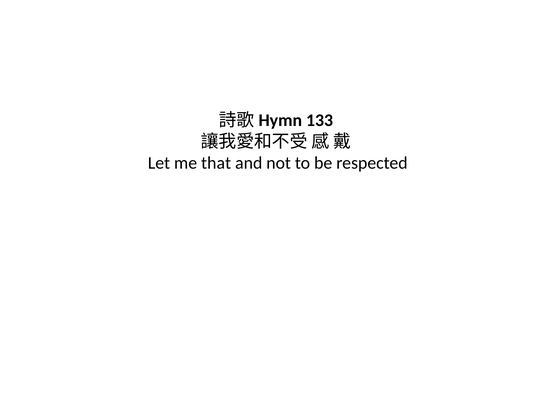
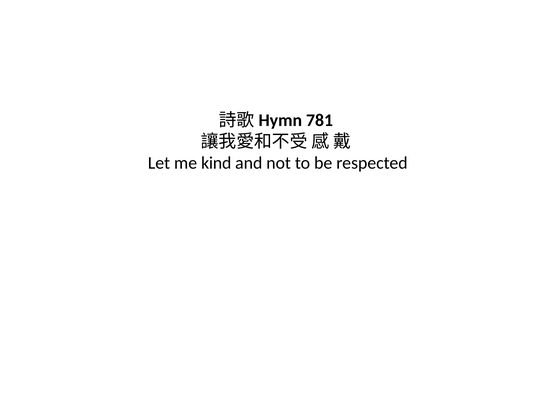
133: 133 -> 781 (320, 120)
that: that -> kind (216, 163)
